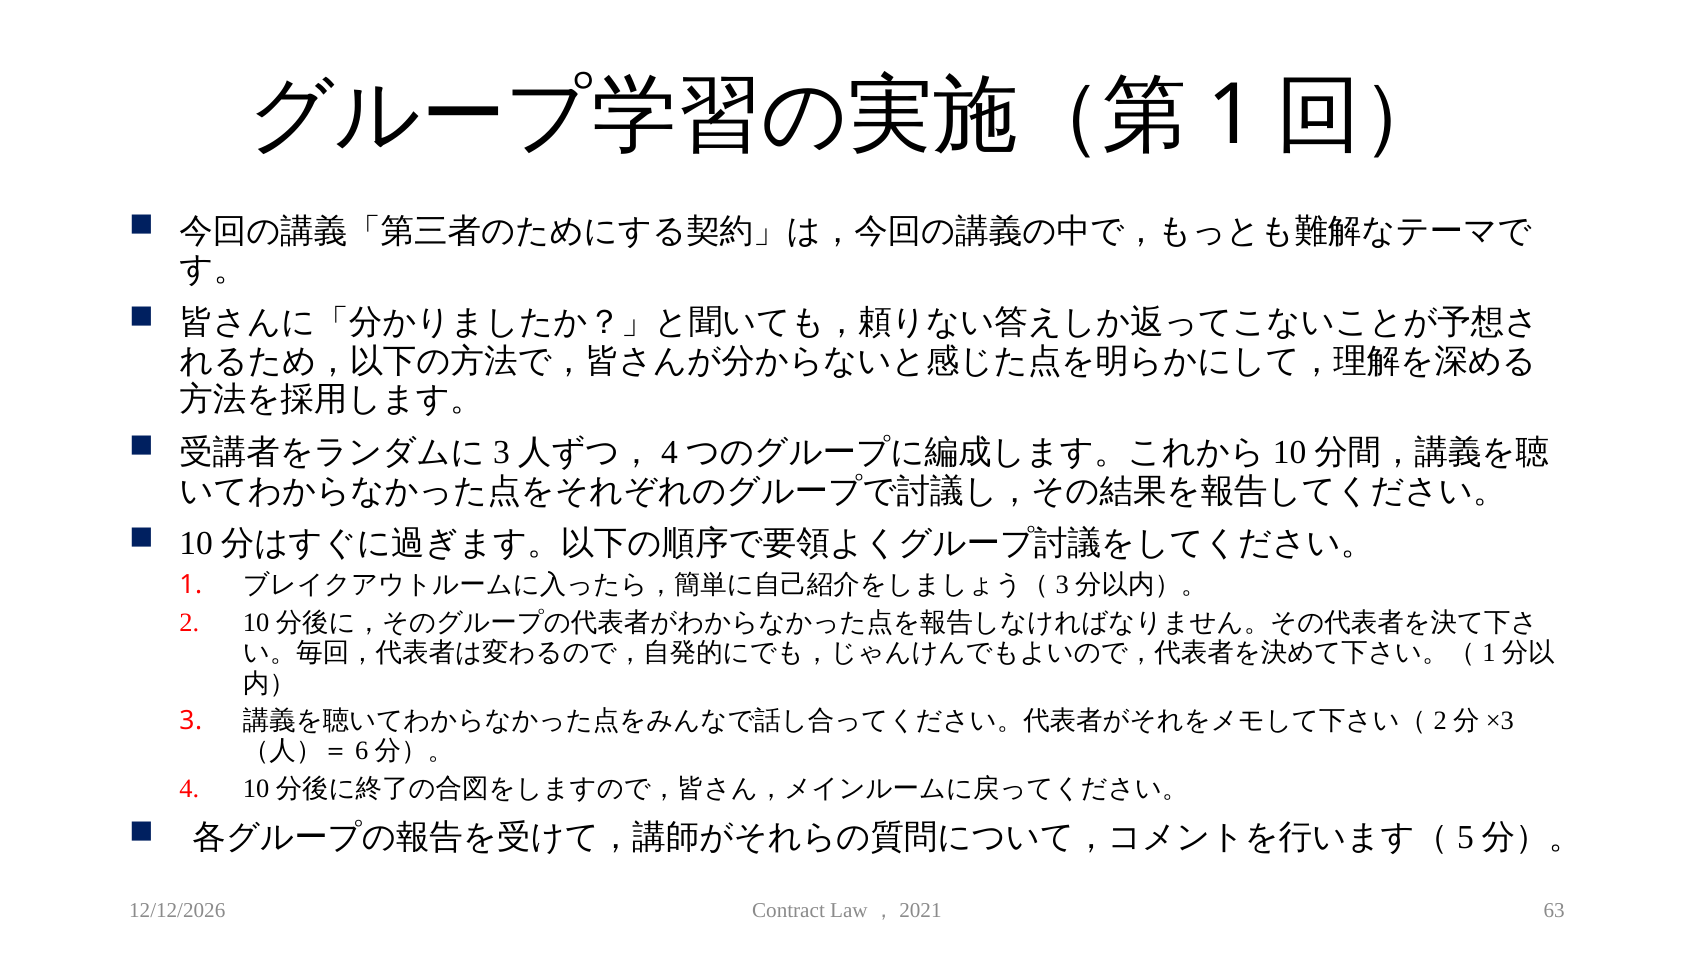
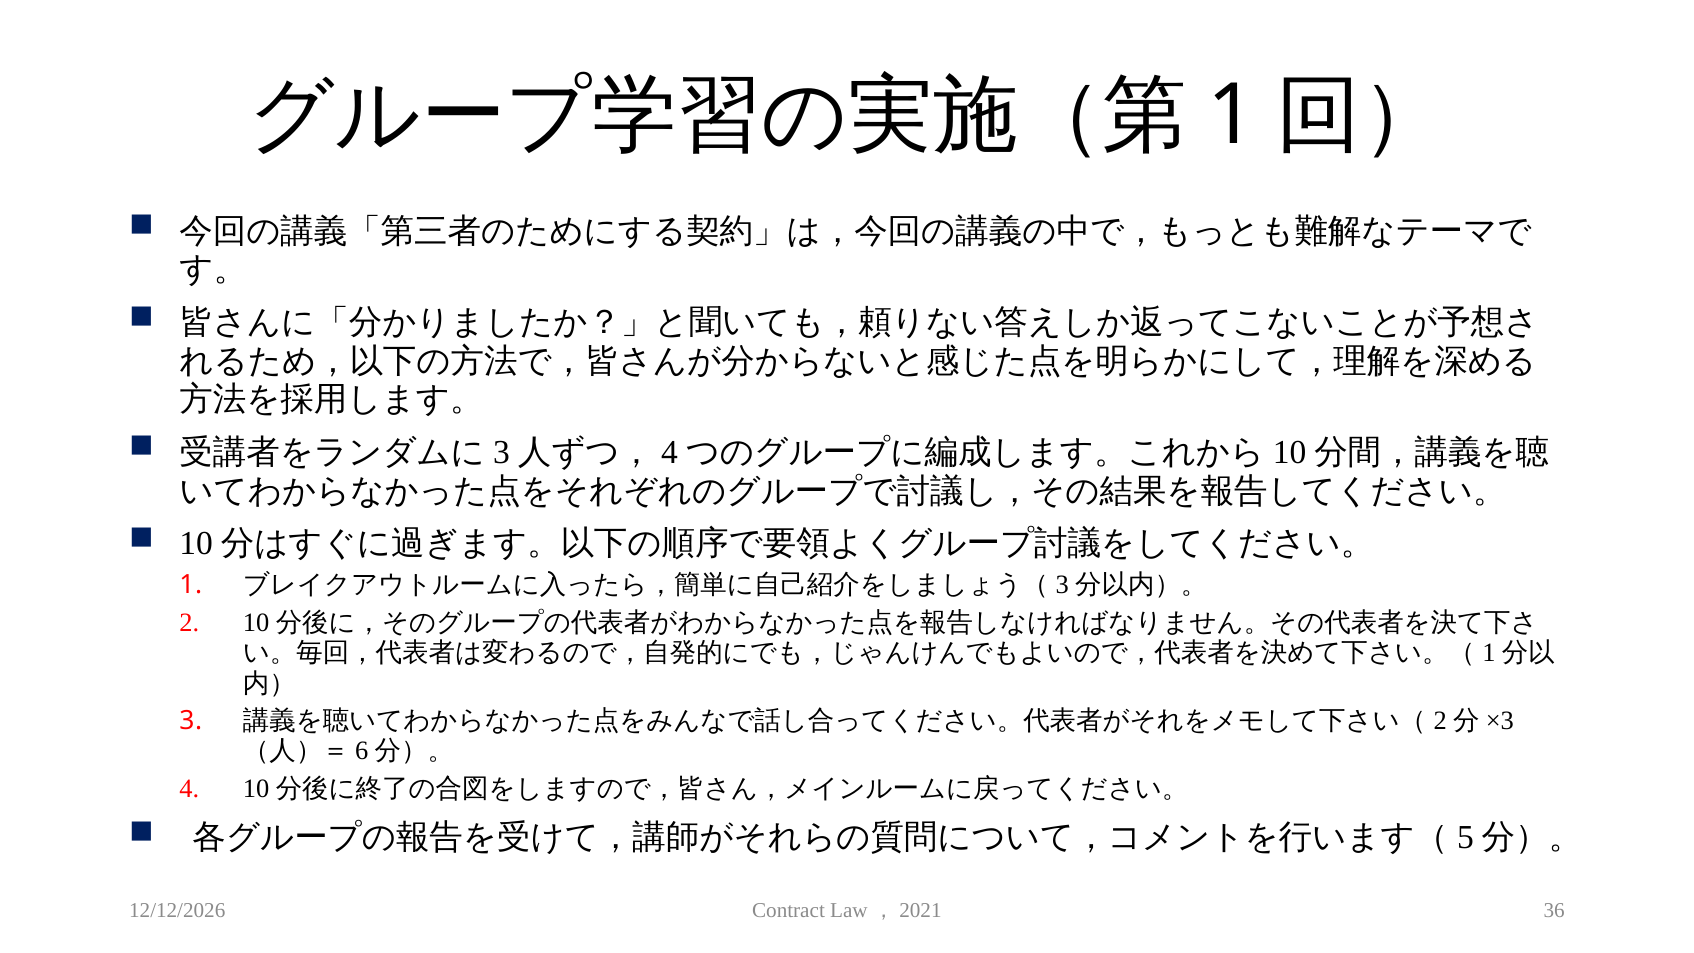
63: 63 -> 36 (1554, 910)
